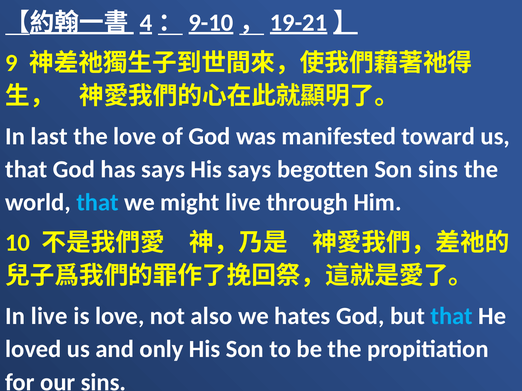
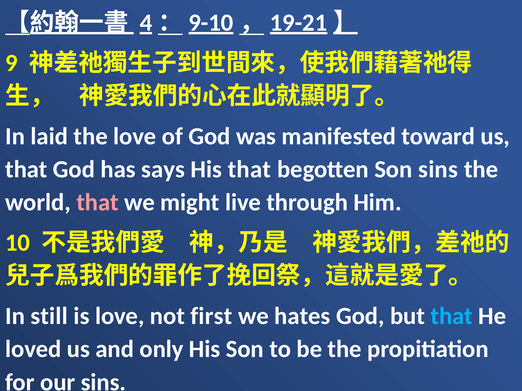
last: last -> laid (49, 136)
His says: says -> that (249, 170)
that colour: light blue -> pink (98, 203)
In live: live -> still (49, 317)
also: also -> first (211, 317)
